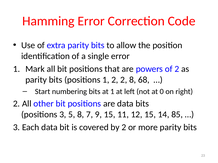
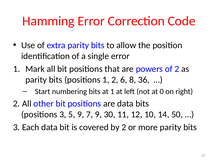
2 2: 2 -> 6 (124, 80)
68: 68 -> 36 (144, 80)
5 8: 8 -> 9 (81, 115)
9 15: 15 -> 30 (110, 115)
12 15: 15 -> 10 (150, 115)
85: 85 -> 50 (177, 115)
